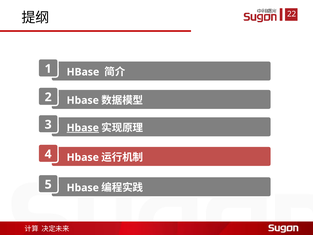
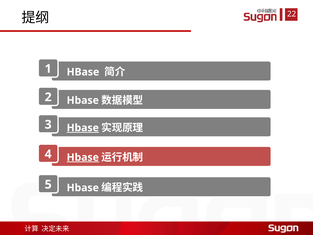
Hbase underline: none -> present (83, 157)
